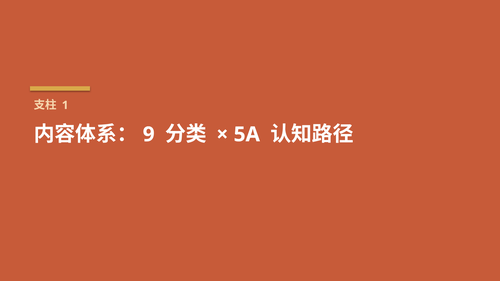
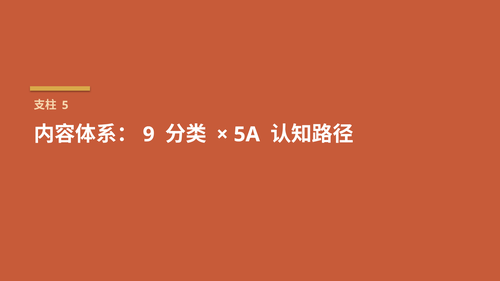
1: 1 -> 5 (65, 105)
